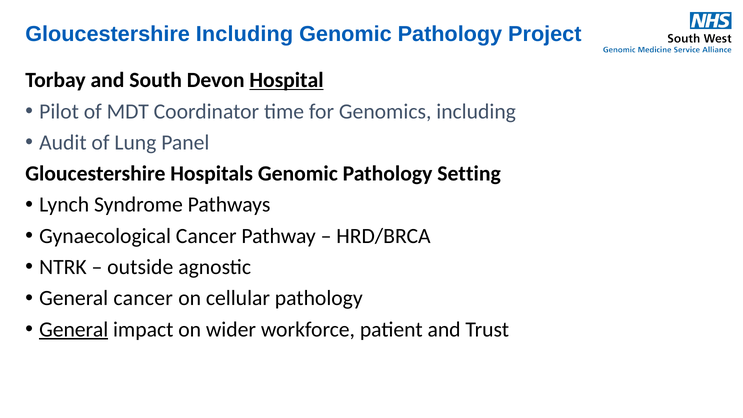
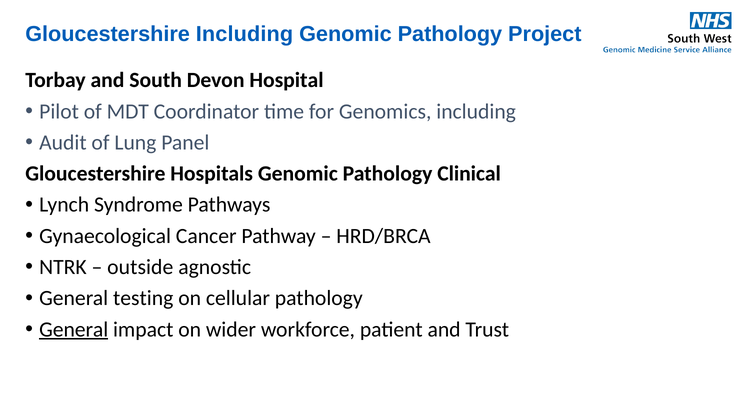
Hospital underline: present -> none (286, 80)
Setting: Setting -> Clinical (469, 174)
General cancer: cancer -> testing (143, 298)
